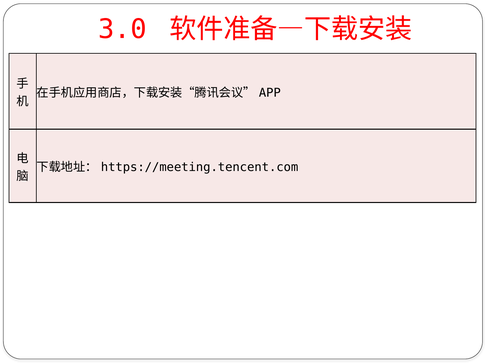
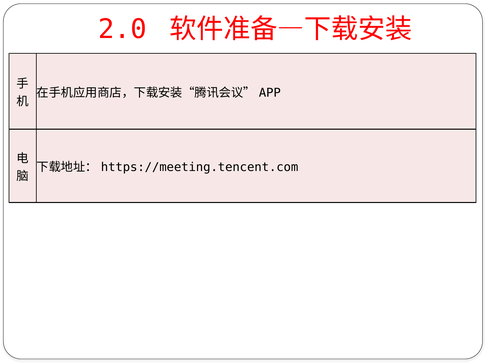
3.0: 3.0 -> 2.0 (122, 29)
